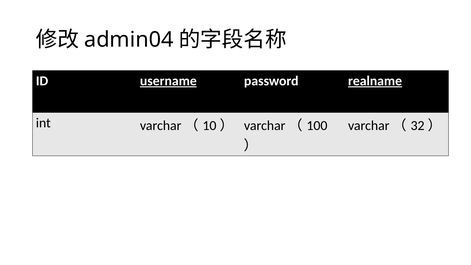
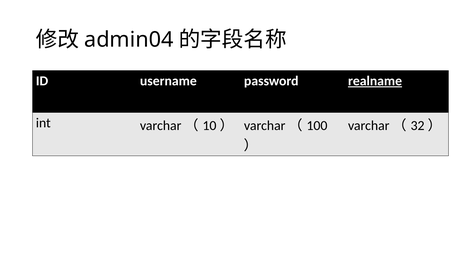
username underline: present -> none (168, 81)
